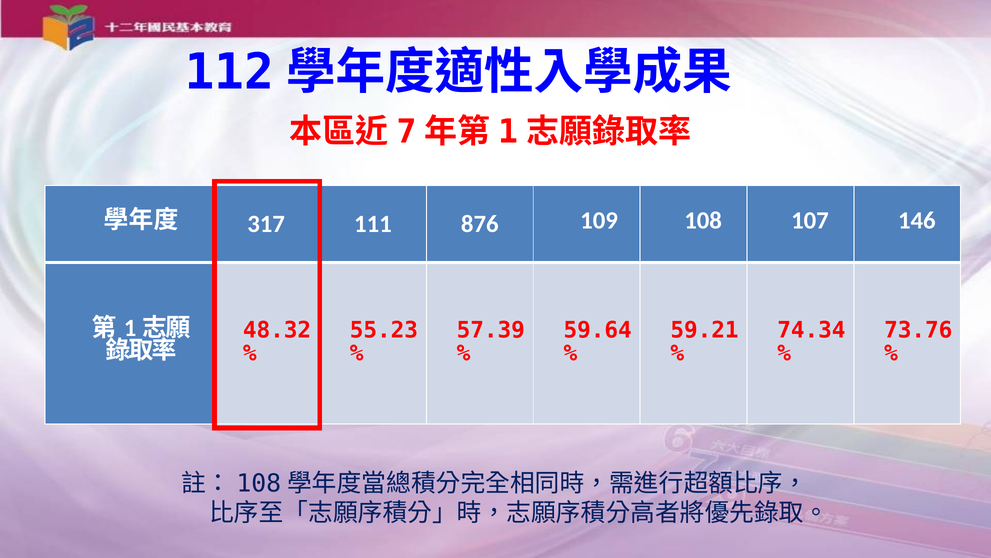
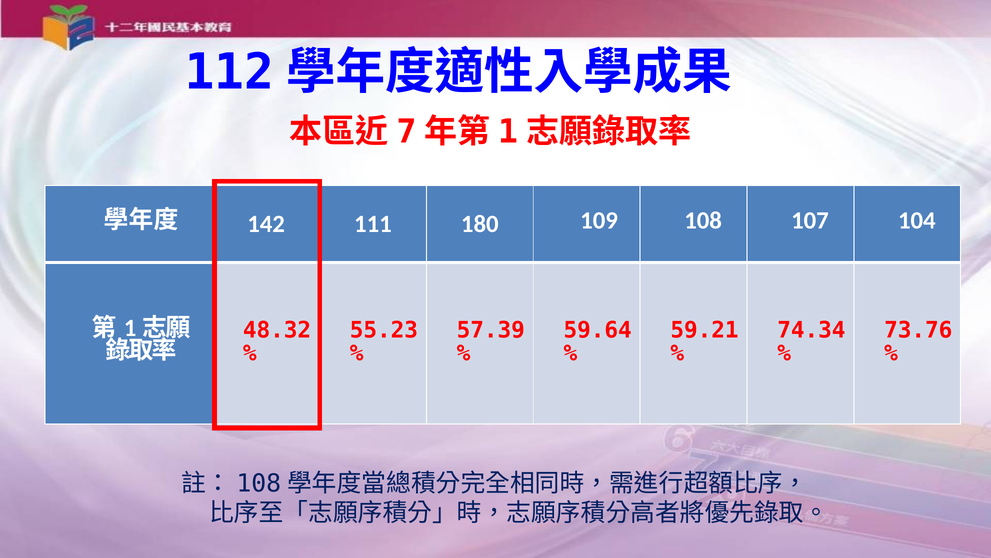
317: 317 -> 142 (266, 224)
876: 876 -> 180 (480, 224)
146: 146 -> 104 (917, 220)
